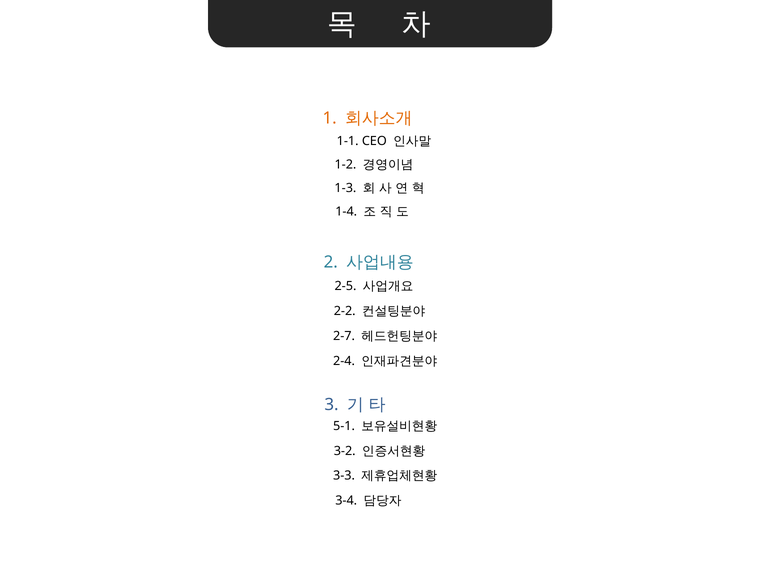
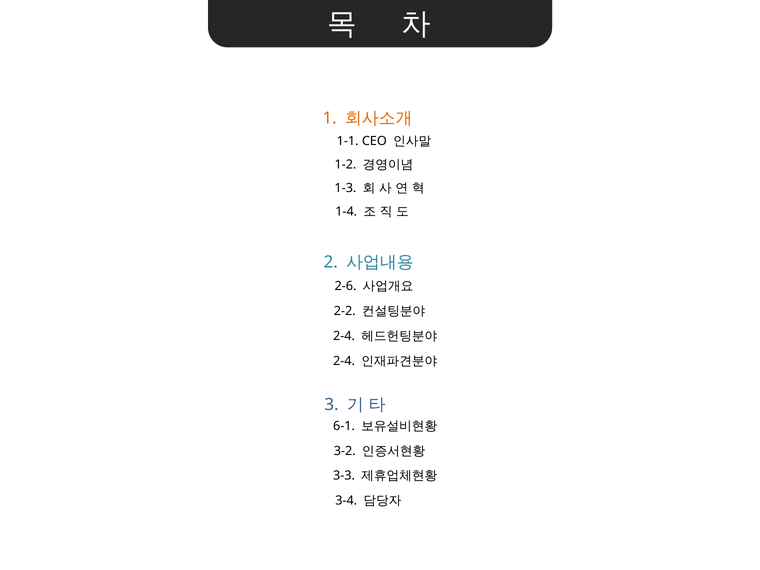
2-5: 2-5 -> 2-6 (345, 286)
2-7: 2-7 -> 2-4 (344, 336)
5-1: 5-1 -> 6-1 (344, 426)
